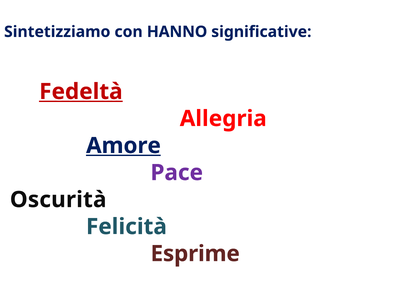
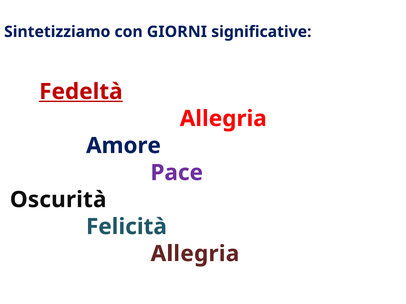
HANNO: HANNO -> GIORNI (177, 32)
Amore underline: present -> none (123, 146)
Esprime: Esprime -> Allegria (195, 254)
